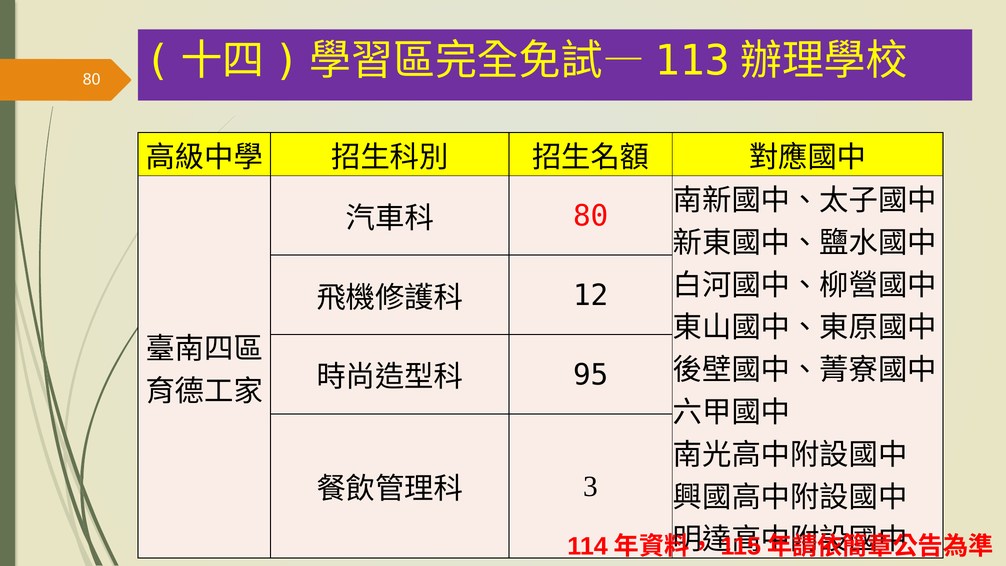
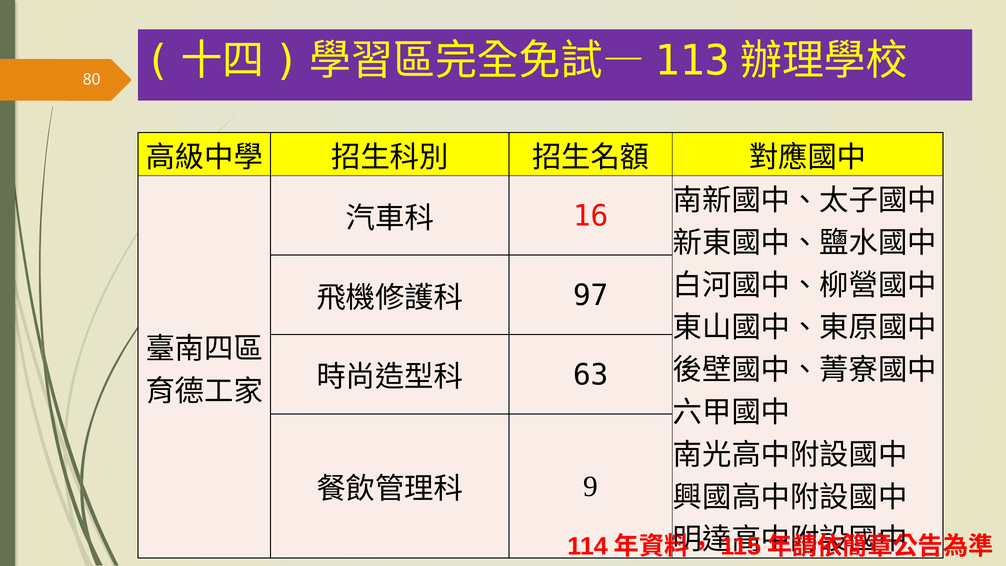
80: 80 -> 16 (591, 216)
12: 12 -> 97 (591, 295)
95: 95 -> 63 (591, 375)
3: 3 -> 9 (591, 486)
